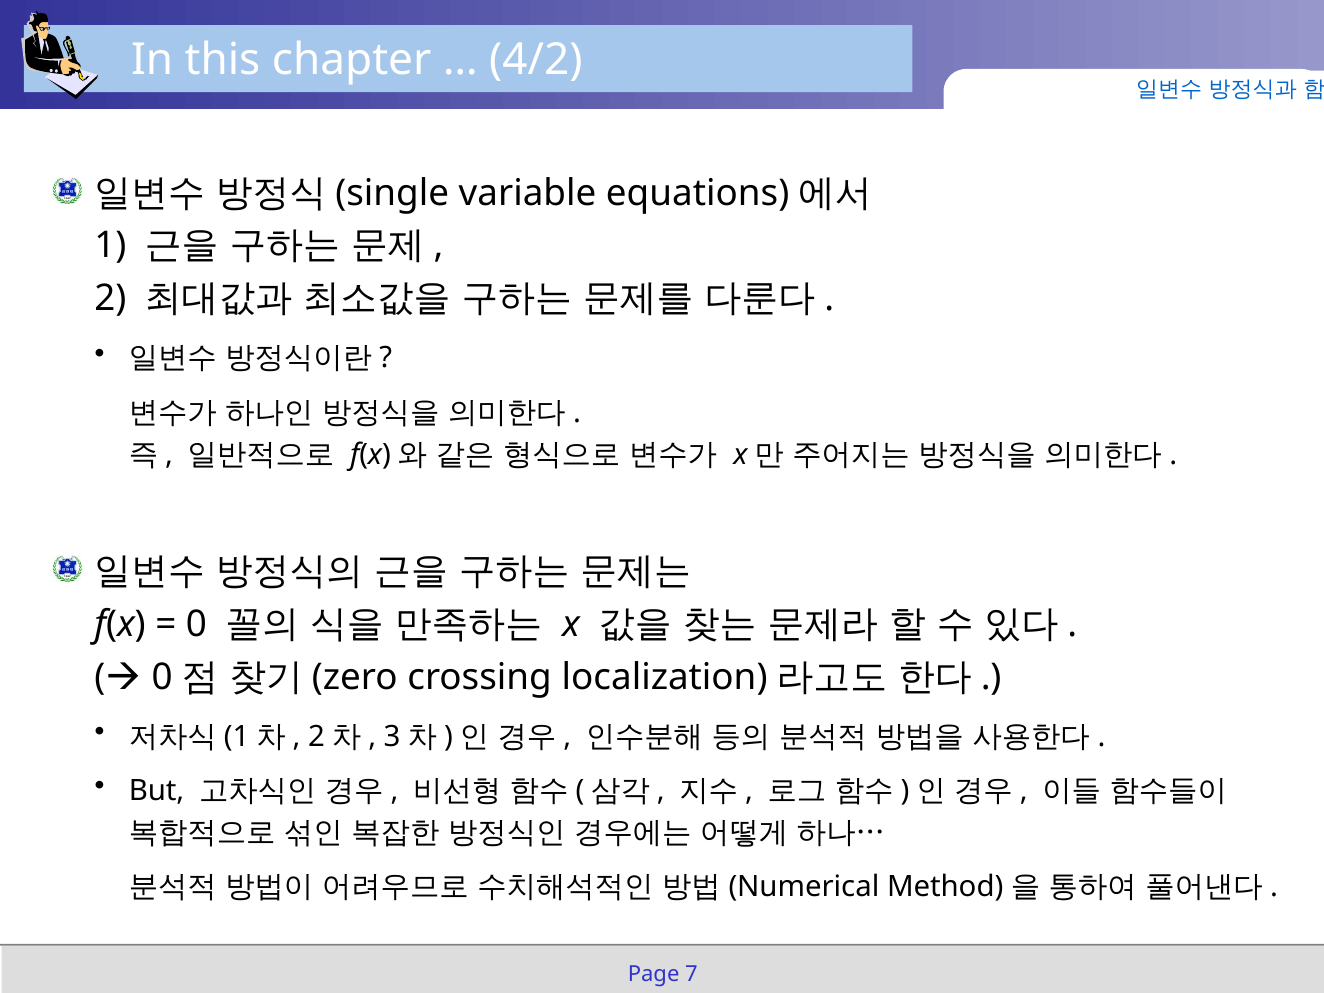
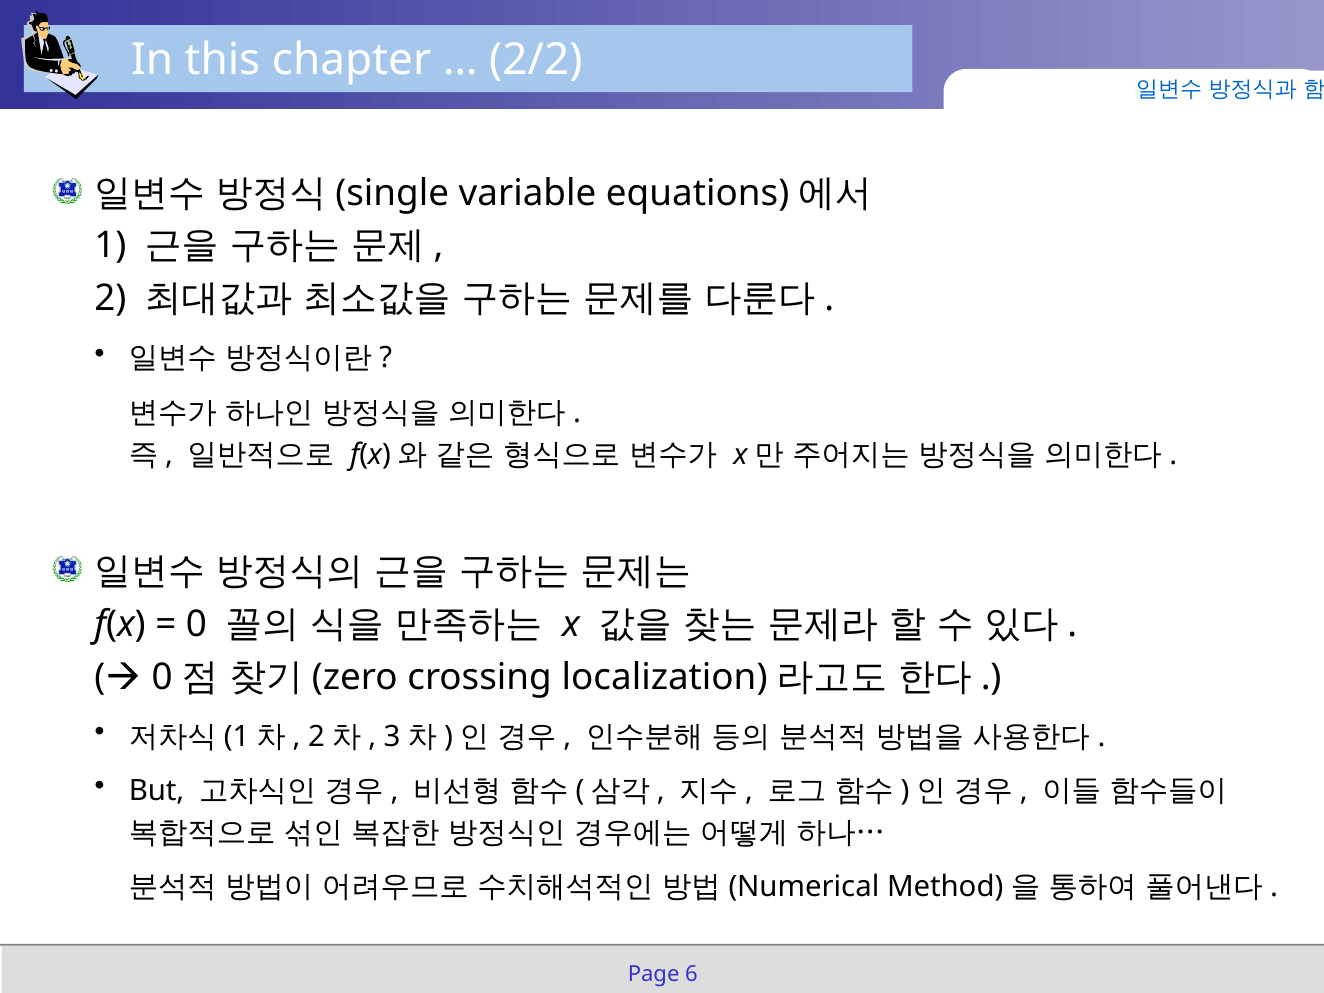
4/2: 4/2 -> 2/2 (536, 60)
7: 7 -> 6 (692, 974)
